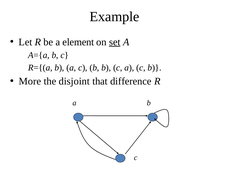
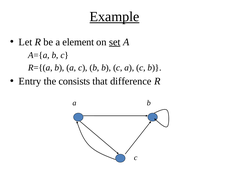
Example underline: none -> present (114, 17)
More: More -> Entry (30, 81)
disjoint: disjoint -> consists (74, 81)
